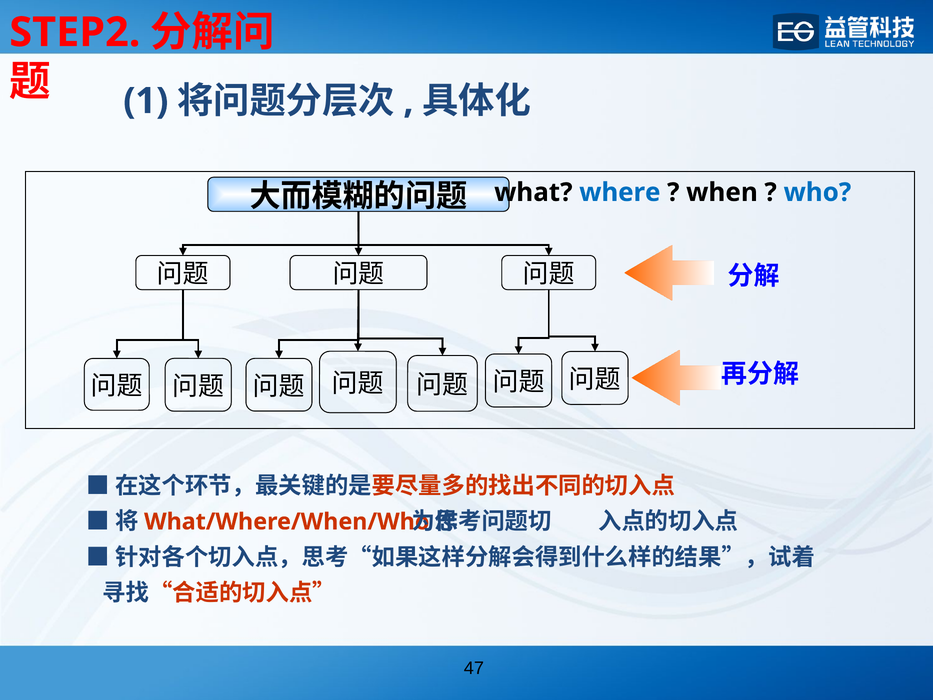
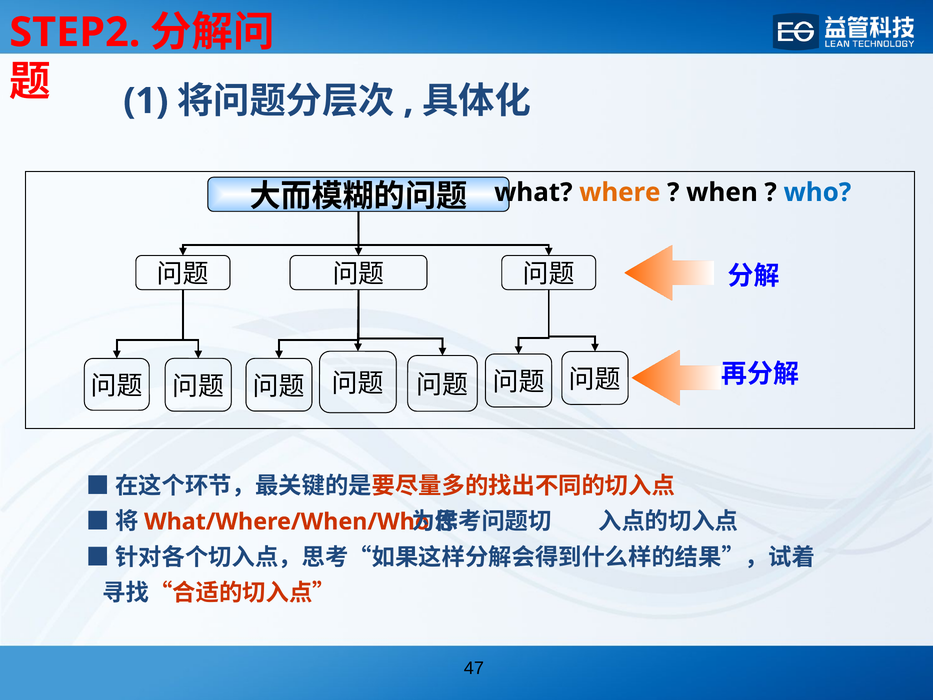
where colour: blue -> orange (620, 192)
